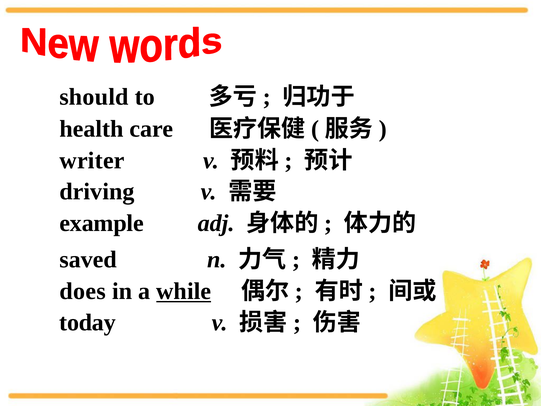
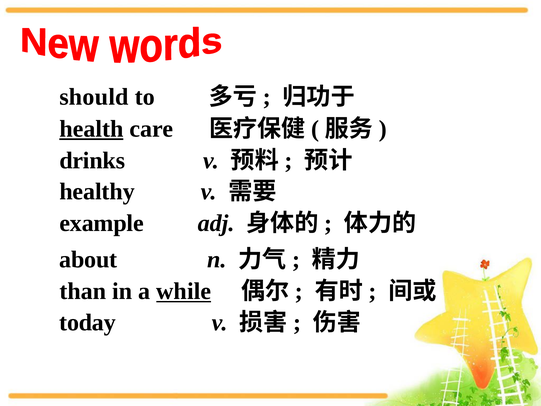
health underline: none -> present (91, 129)
writer: writer -> drinks (92, 160)
driving: driving -> healthy (97, 191)
saved: saved -> about (88, 259)
does: does -> than (83, 291)
